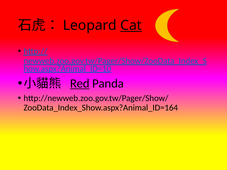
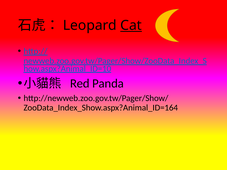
Red underline: present -> none (80, 84)
